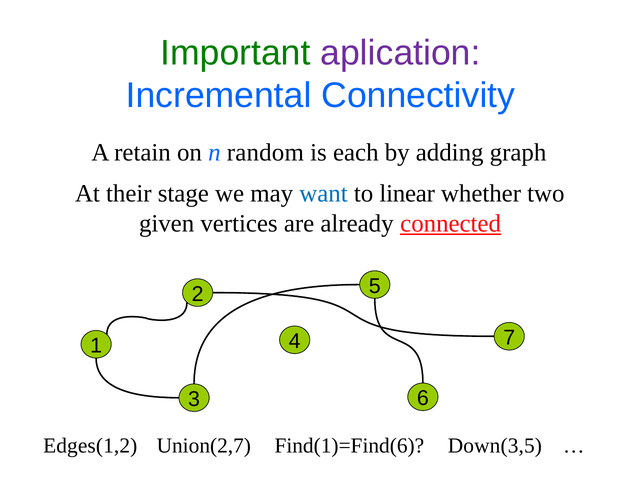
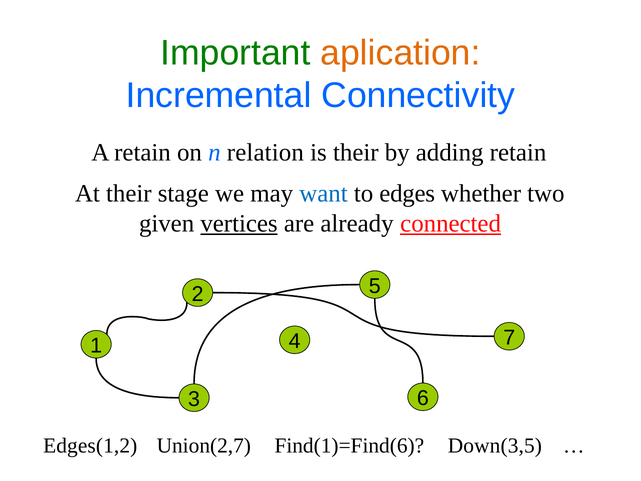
aplication colour: purple -> orange (400, 53)
random: random -> relation (265, 152)
is each: each -> their (356, 152)
adding graph: graph -> retain (518, 152)
linear: linear -> edges (407, 193)
vertices underline: none -> present (239, 223)
